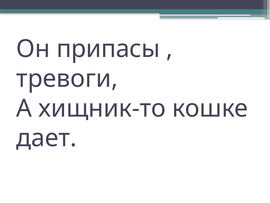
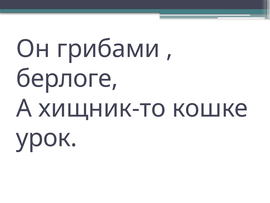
припасы: припасы -> грибами (108, 49)
тревоги: тревоги -> берлоге (67, 78)
дает: дает -> урок (47, 138)
